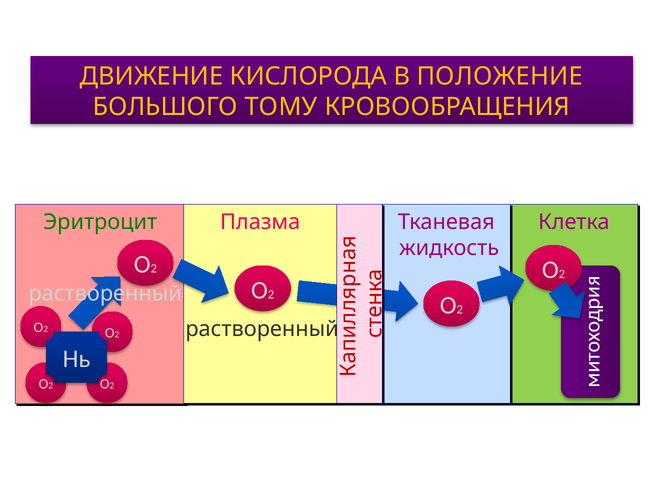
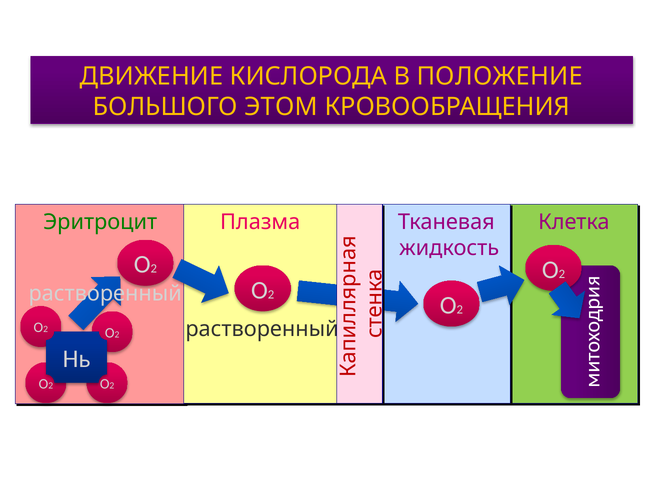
ТОМУ: ТОМУ -> ЭТОМ (281, 107)
